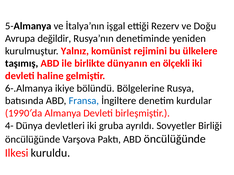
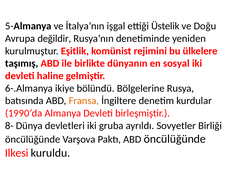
Rezerv: Rezerv -> Üstelik (165, 26)
Yalnız: Yalnız -> Eşitlik (75, 51)
ölçekli: ölçekli -> sosyal (176, 64)
Fransa colour: blue -> orange (84, 101)
4-: 4- -> 8- (9, 126)
